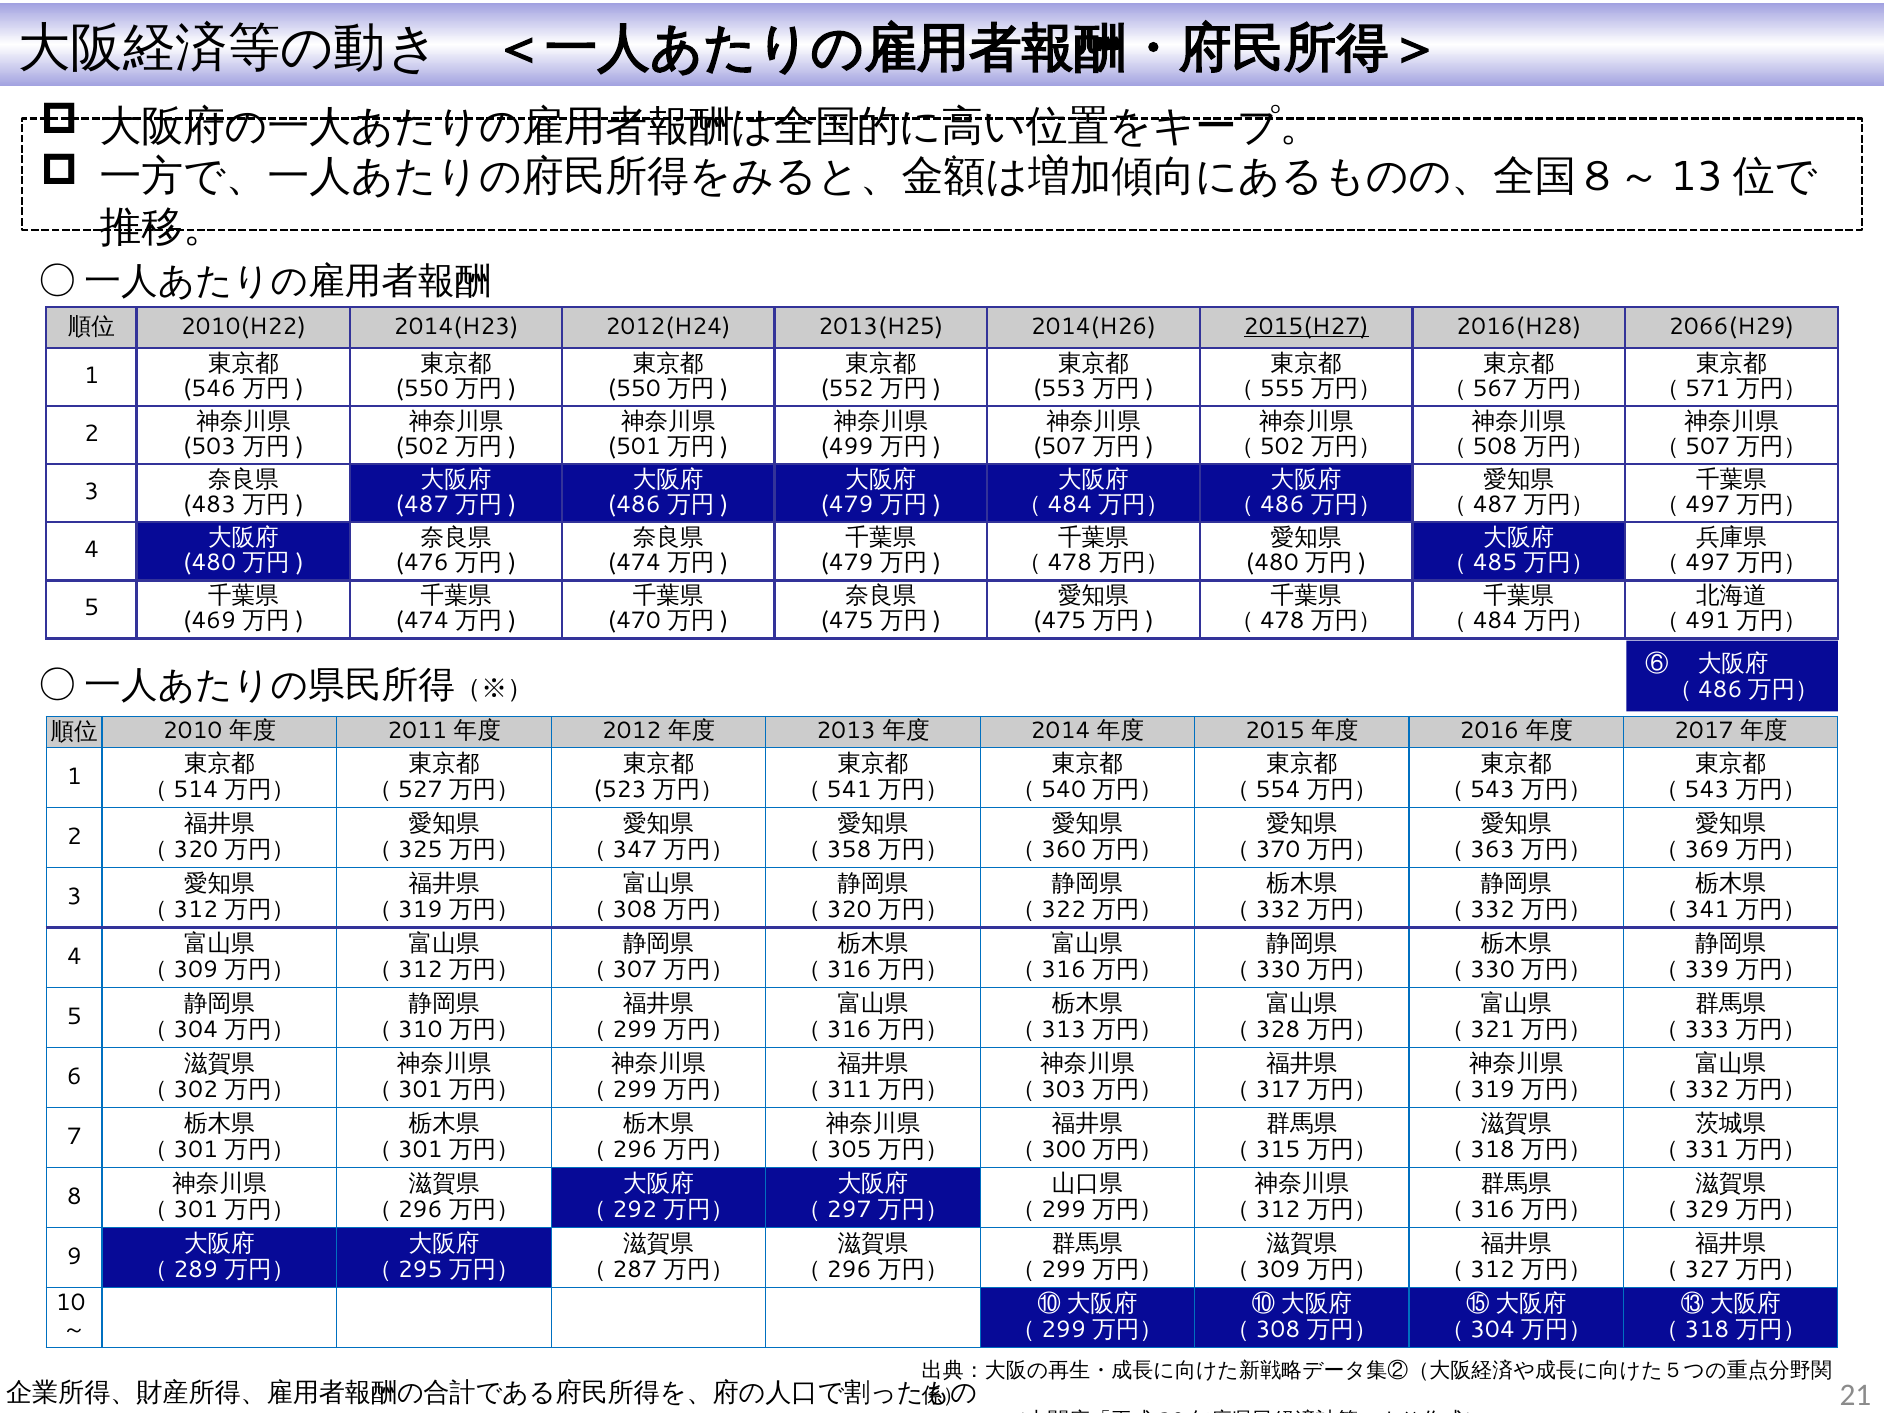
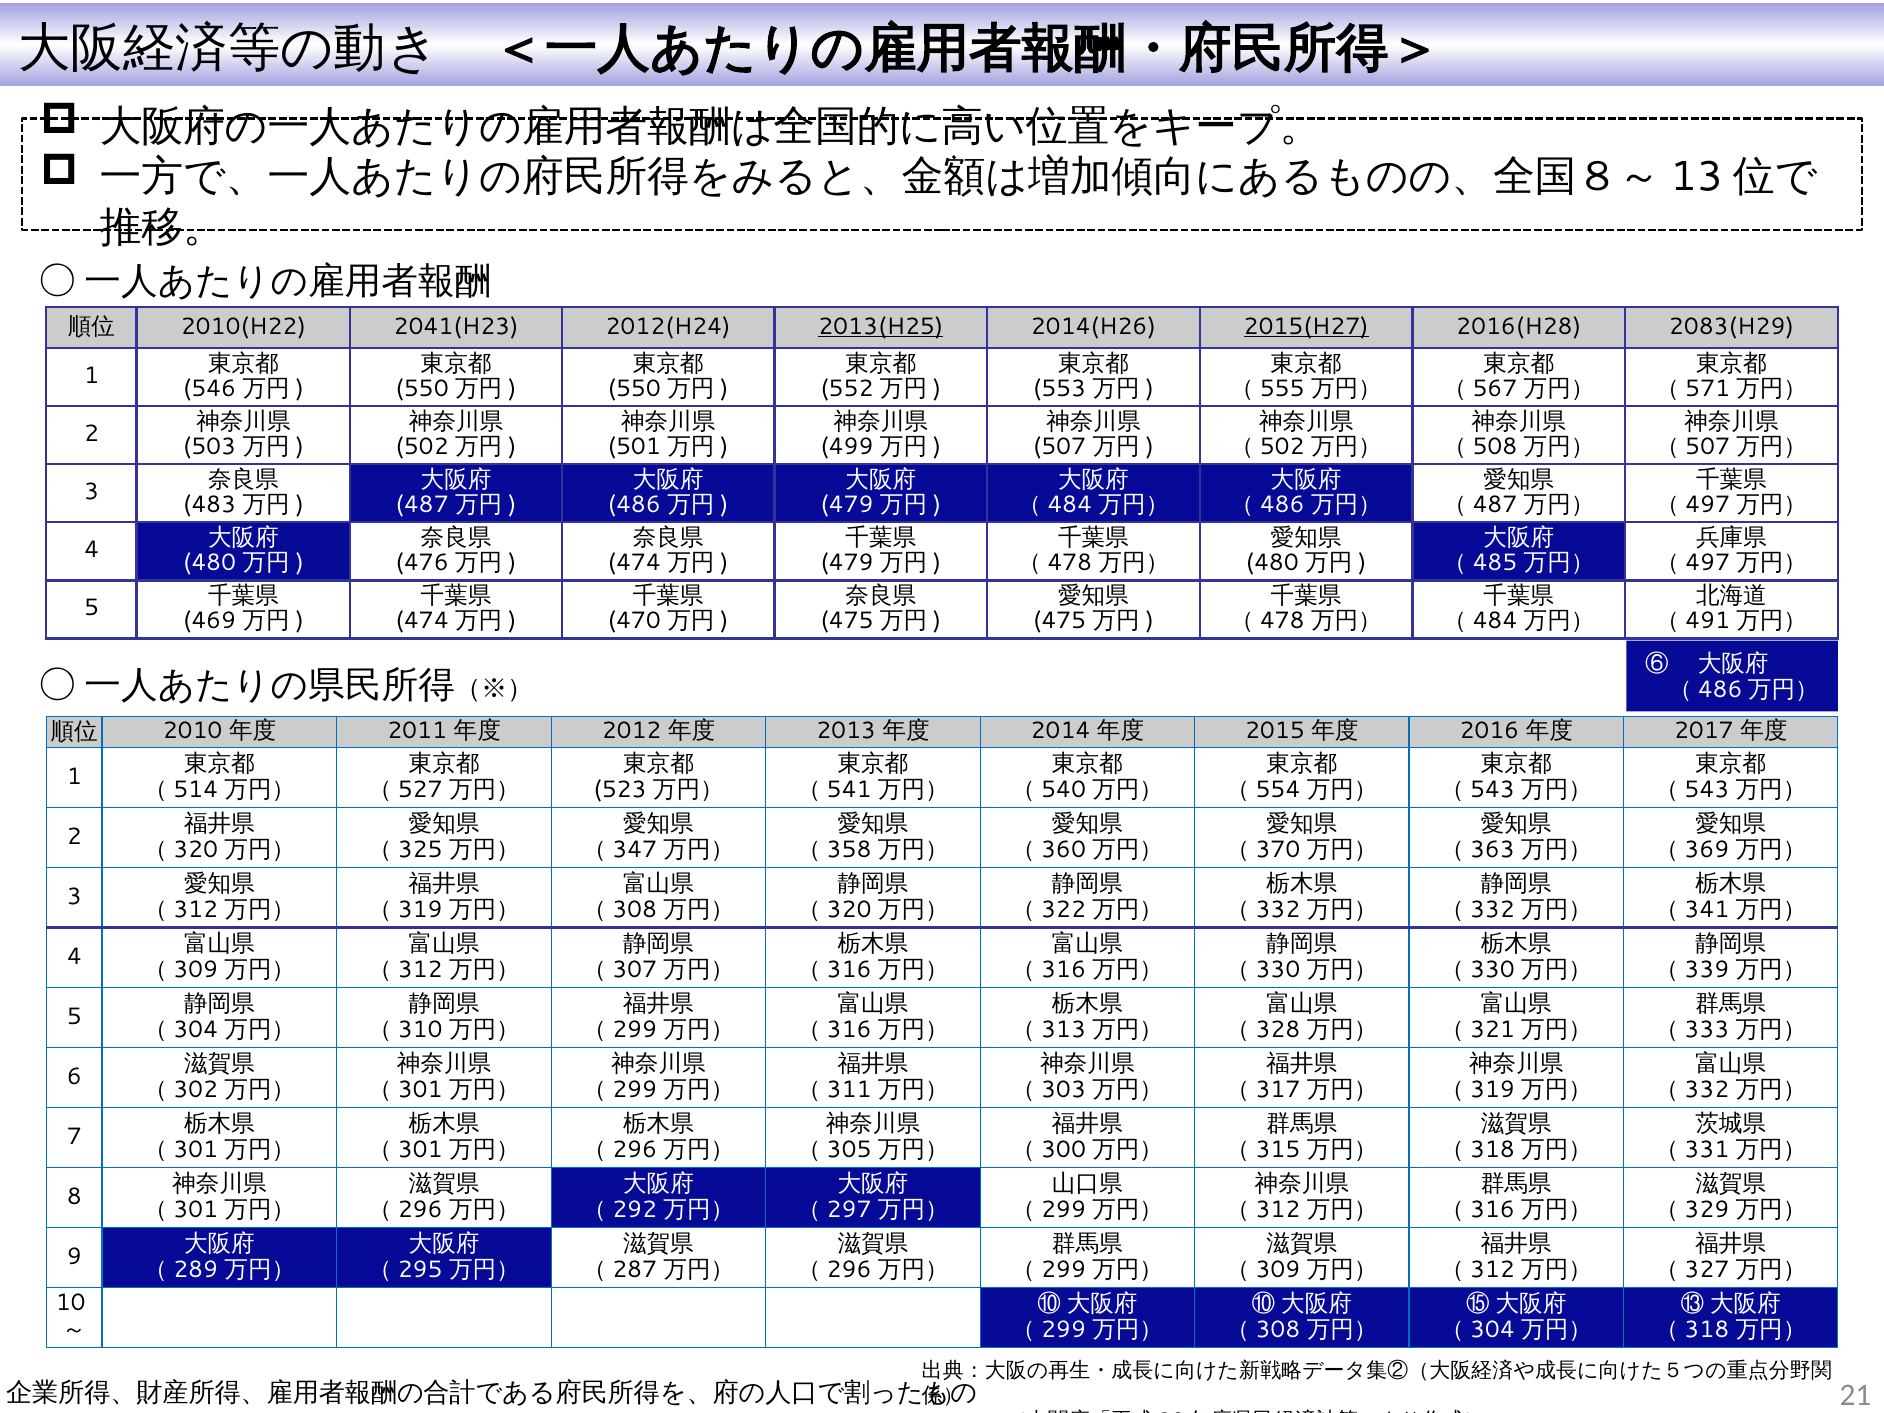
2014(H23: 2014(H23 -> 2041(H23 (456, 326)
2013(H25 underline: none -> present (881, 326)
2066(H29: 2066(H29 -> 2083(H29 (1731, 326)
